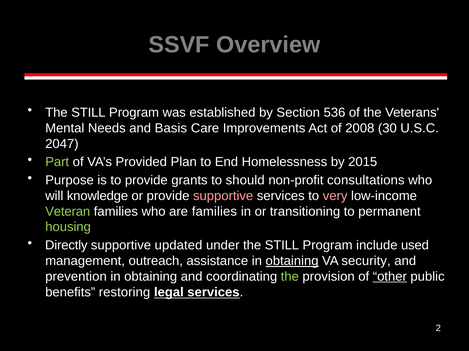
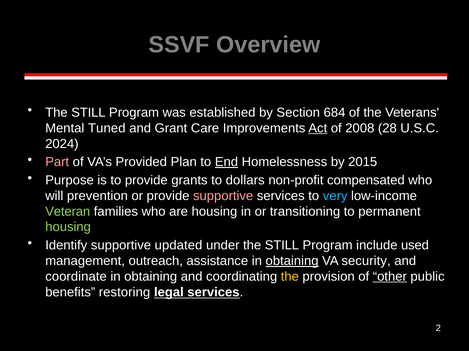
536: 536 -> 684 (334, 113)
Needs: Needs -> Tuned (107, 128)
Basis: Basis -> Grant (171, 128)
Act underline: none -> present (318, 128)
30: 30 -> 28 (387, 128)
2047: 2047 -> 2024 (62, 144)
Part colour: light green -> pink (57, 162)
End underline: none -> present (226, 162)
should: should -> dollars (245, 181)
consultations: consultations -> compensated (366, 181)
knowledge: knowledge -> prevention (97, 196)
very colour: pink -> light blue (335, 196)
are families: families -> housing (214, 212)
Directly: Directly -> Identify (66, 246)
prevention: prevention -> coordinate (76, 277)
the colour: light green -> yellow (290, 277)
